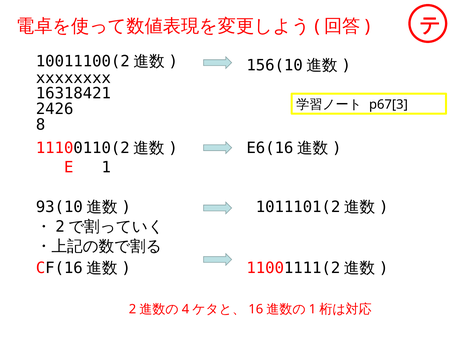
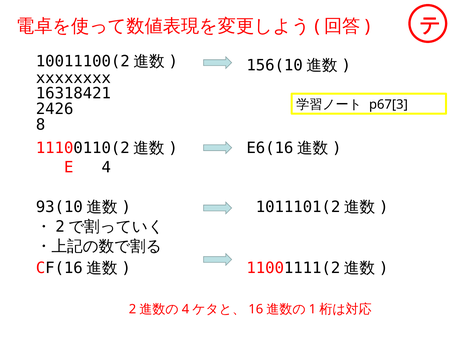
1: 1 -> 4 (106, 167)
